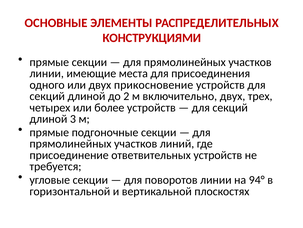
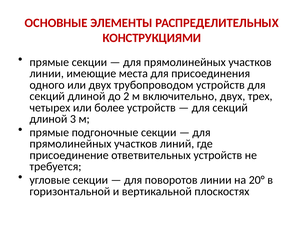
прикосновение: прикосновение -> трубопроводом (154, 85)
94°: 94° -> 20° (257, 179)
